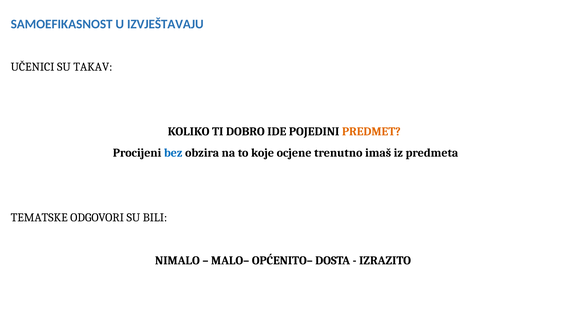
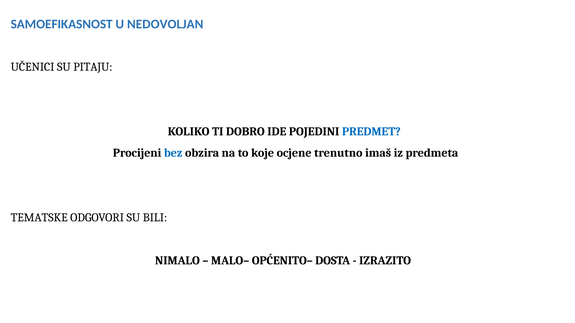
IZVJEŠTAVAJU: IZVJEŠTAVAJU -> NEDOVOLJAN (165, 24)
TAKAV: TAKAV -> PITAJU (93, 67)
PREDMET colour: orange -> blue (371, 132)
